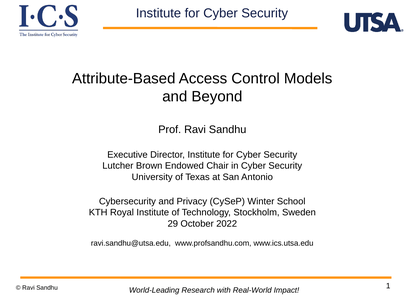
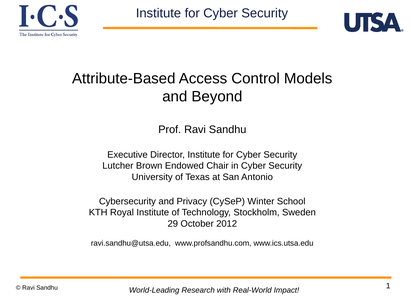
2022: 2022 -> 2012 (227, 224)
